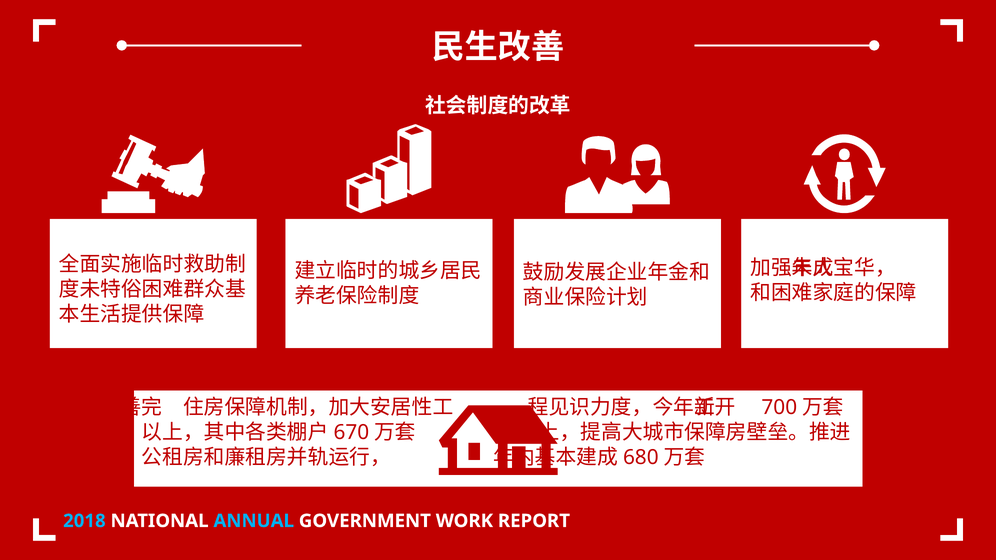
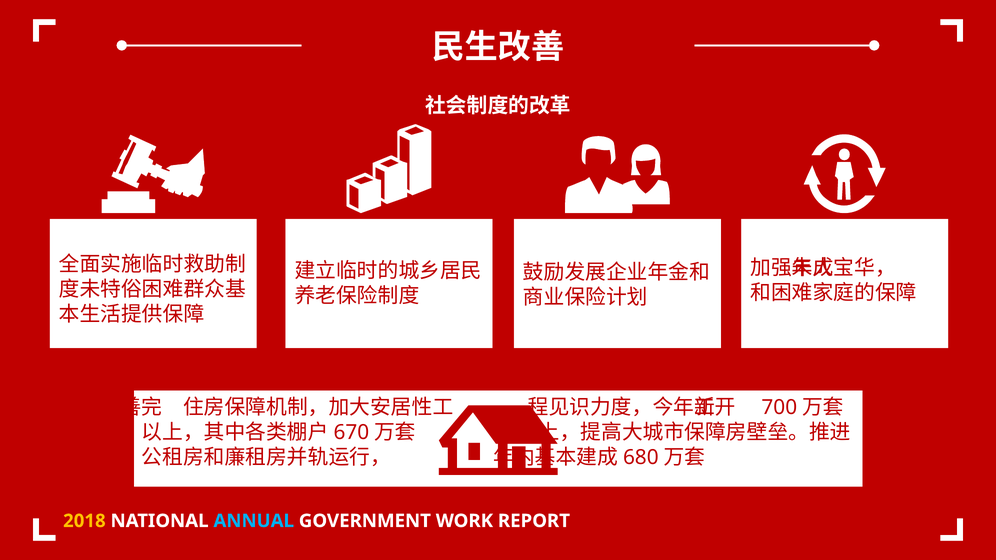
2018 colour: light blue -> yellow (84, 521)
